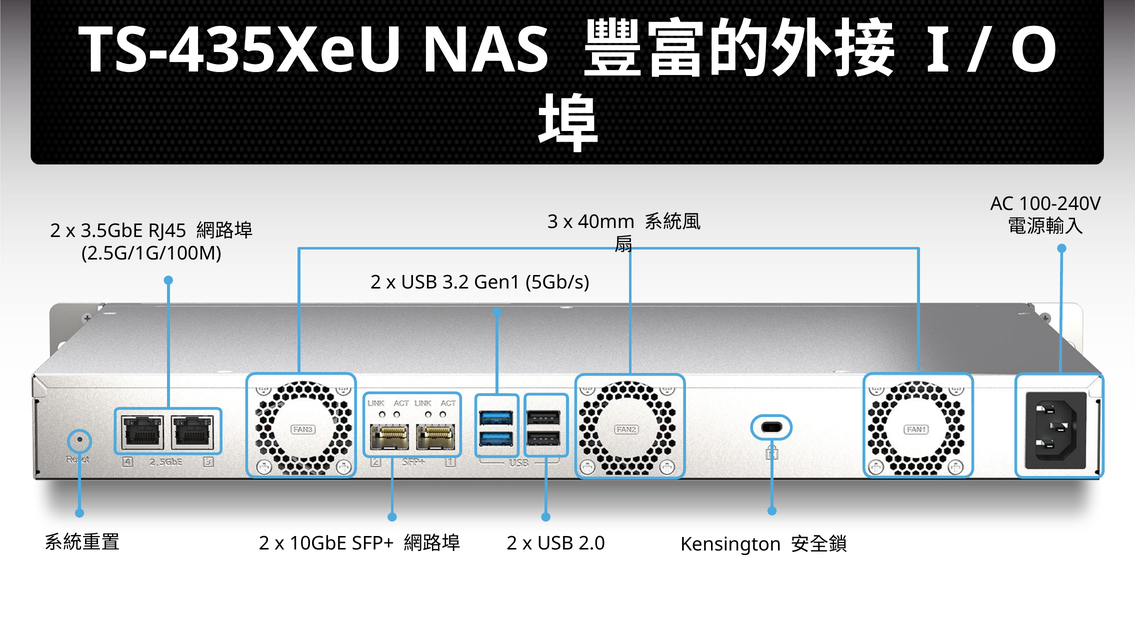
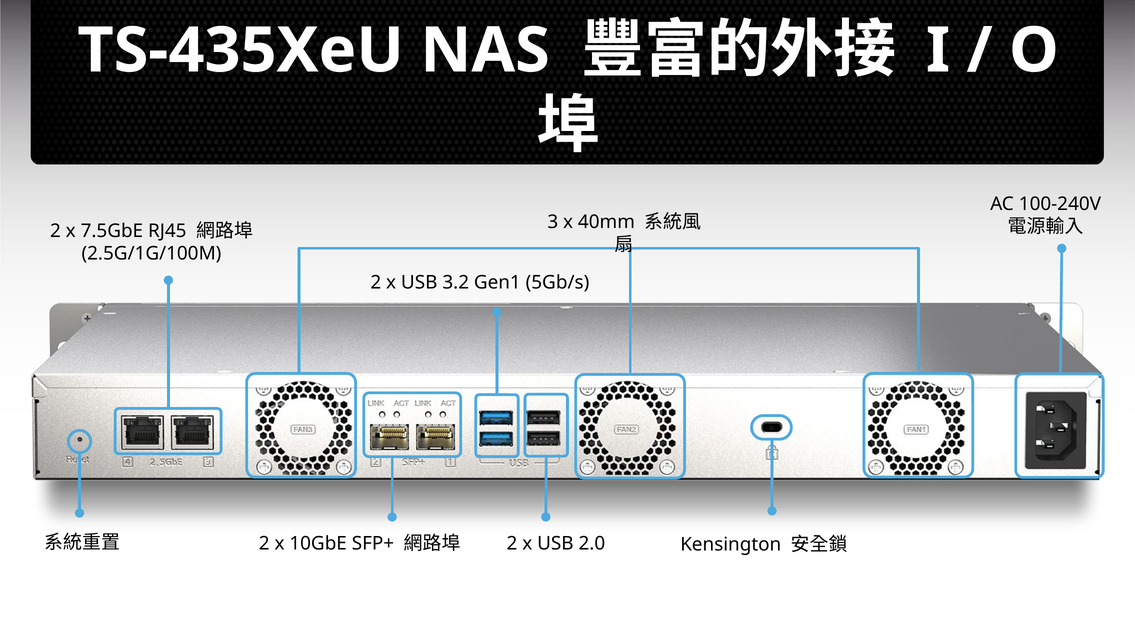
3.5GbE: 3.5GbE -> 7.5GbE (112, 231)
